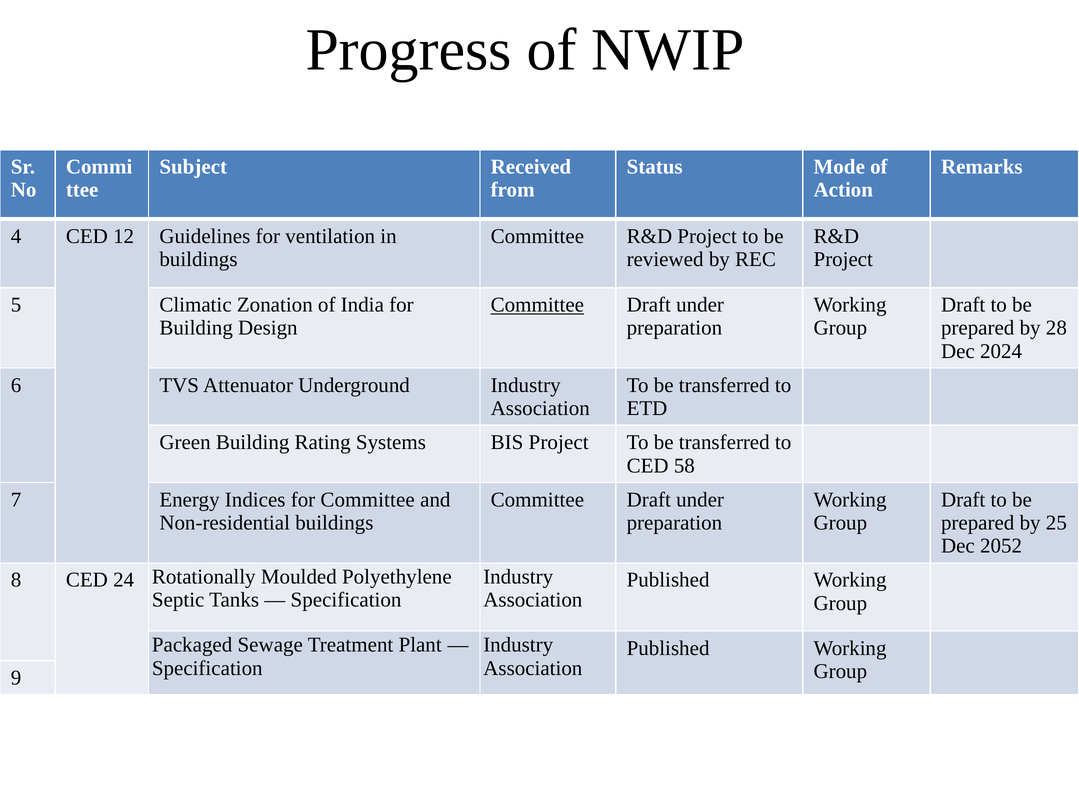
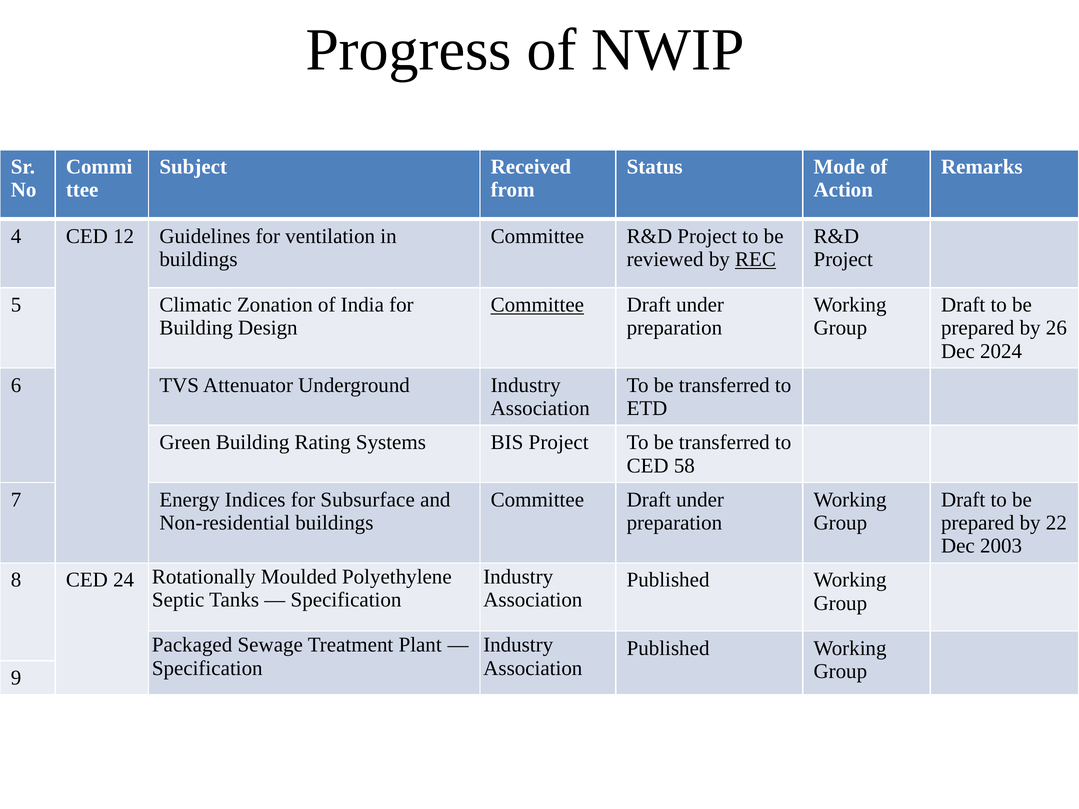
REC underline: none -> present (755, 260)
28: 28 -> 26 (1056, 328)
for Committee: Committee -> Subsurface (368, 500)
25: 25 -> 22 (1056, 523)
2052: 2052 -> 2003 (1001, 546)
